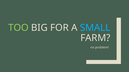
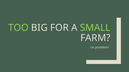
SMALL colour: light blue -> light green (95, 28)
